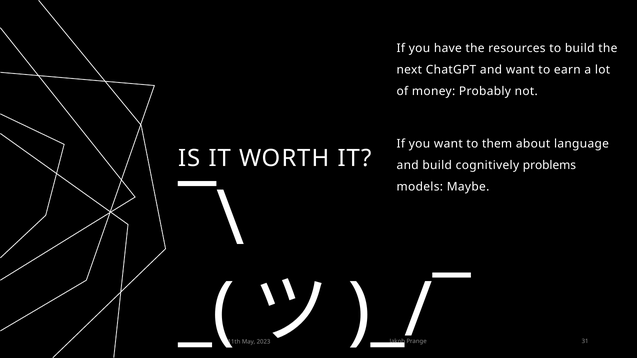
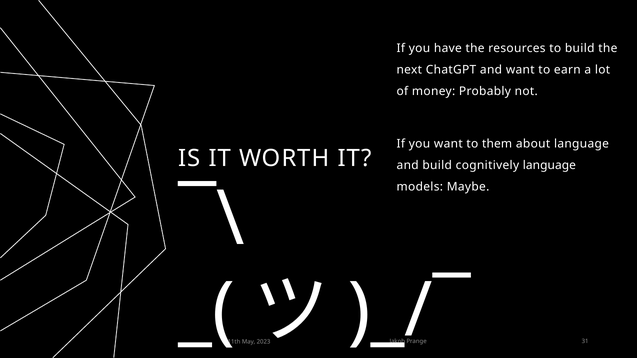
cognitively problems: problems -> language (549, 165)
